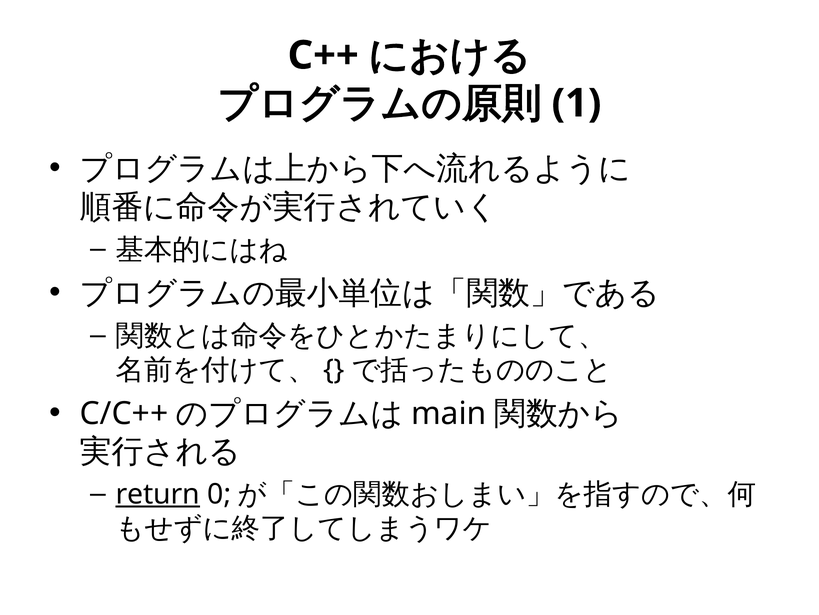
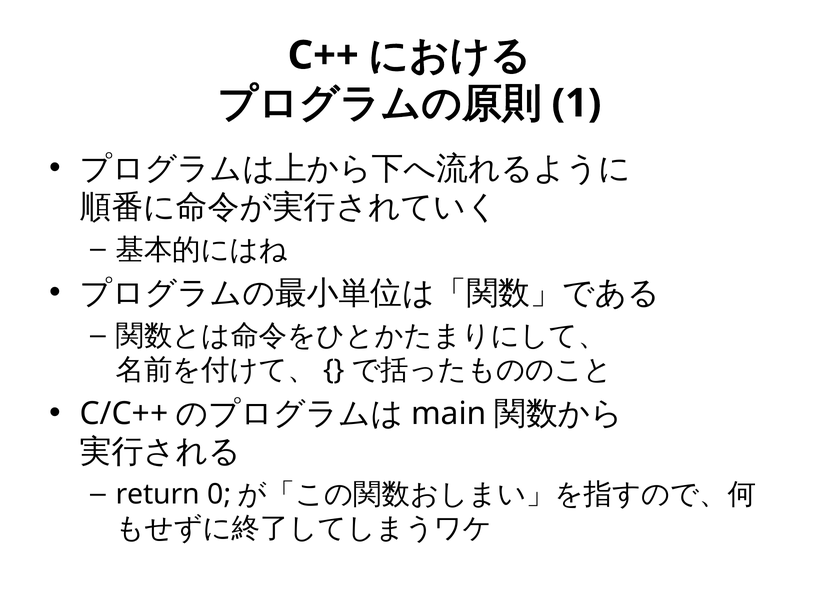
return underline: present -> none (158, 494)
